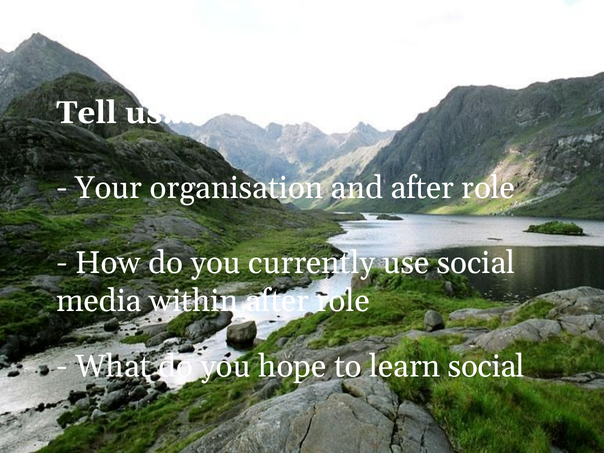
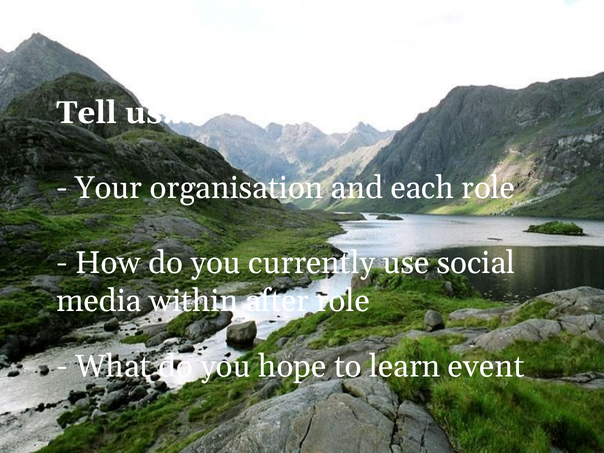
and after: after -> each (422, 188)
learn social: social -> event (486, 367)
